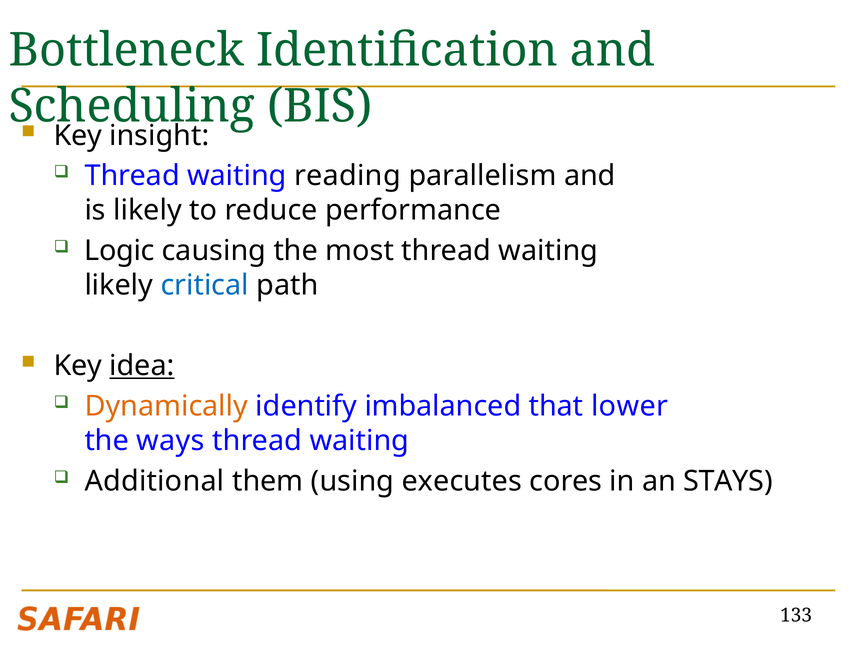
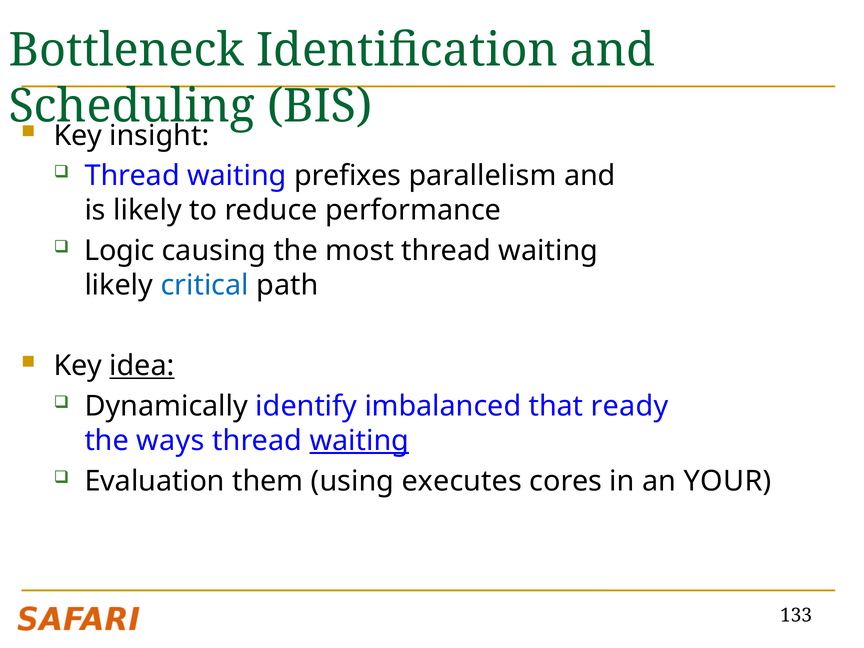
reading: reading -> prefixes (348, 176)
Dynamically colour: orange -> black (166, 406)
lower: lower -> ready (630, 406)
waiting underline: none -> present (359, 441)
Additional: Additional -> Evaluation (155, 481)
STAYS: STAYS -> YOUR (728, 481)
